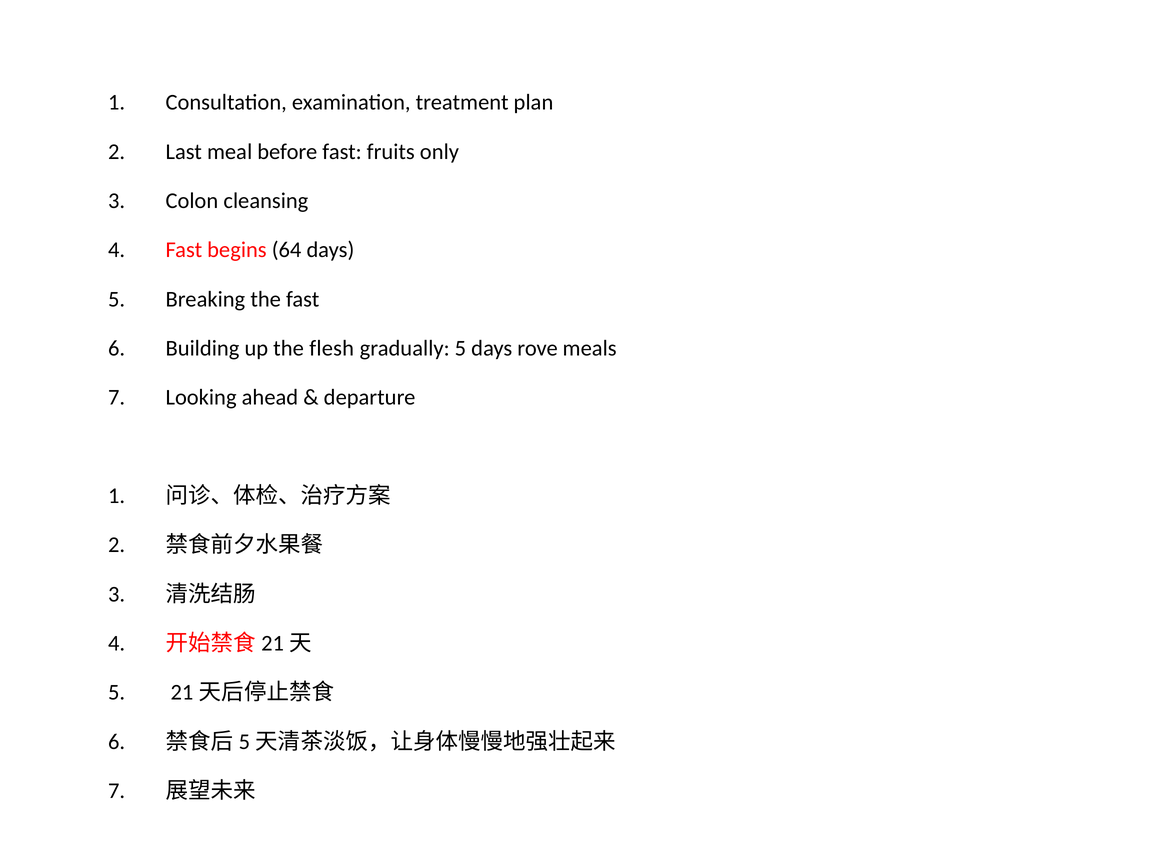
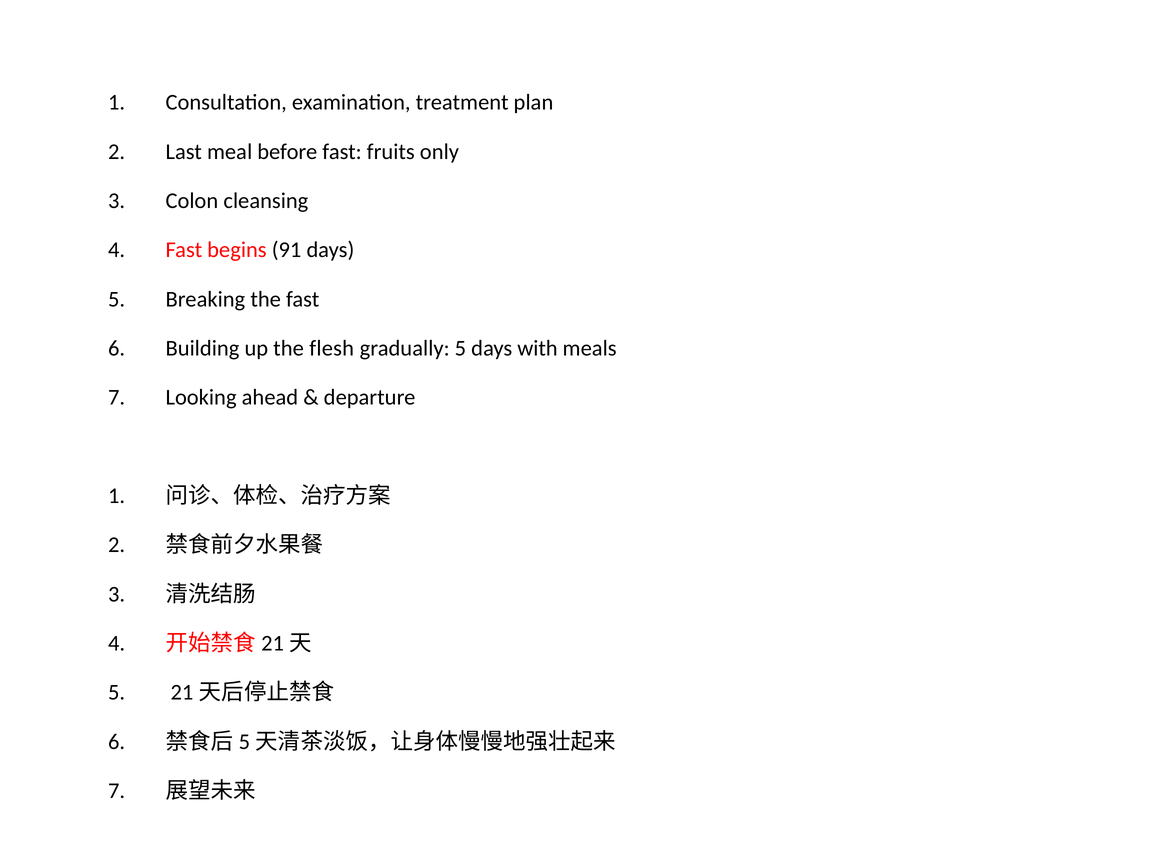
64: 64 -> 91 (287, 250)
rove: rove -> with (537, 348)
